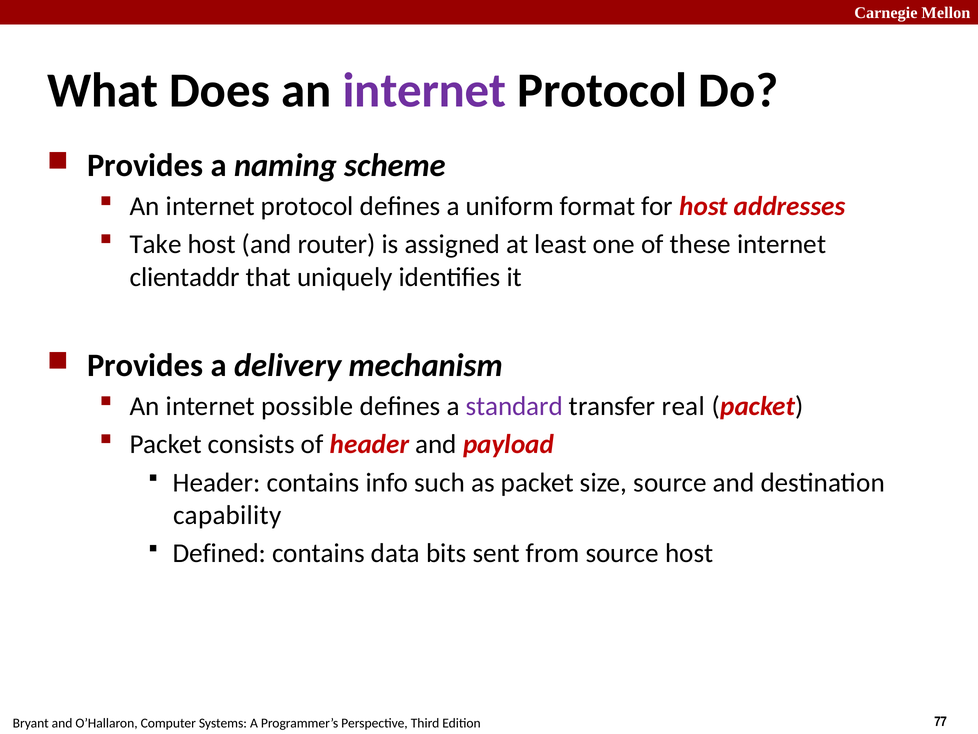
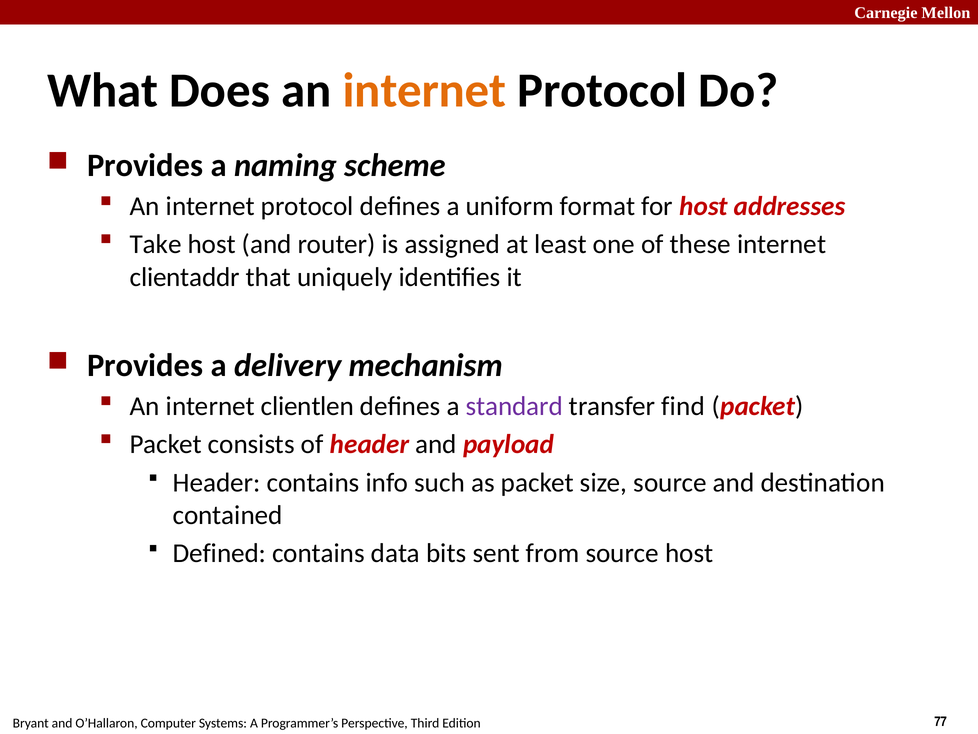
internet colour: purple -> orange (425, 91)
possible: possible -> clientlen (307, 406)
real: real -> find (683, 406)
capability: capability -> contained (228, 515)
